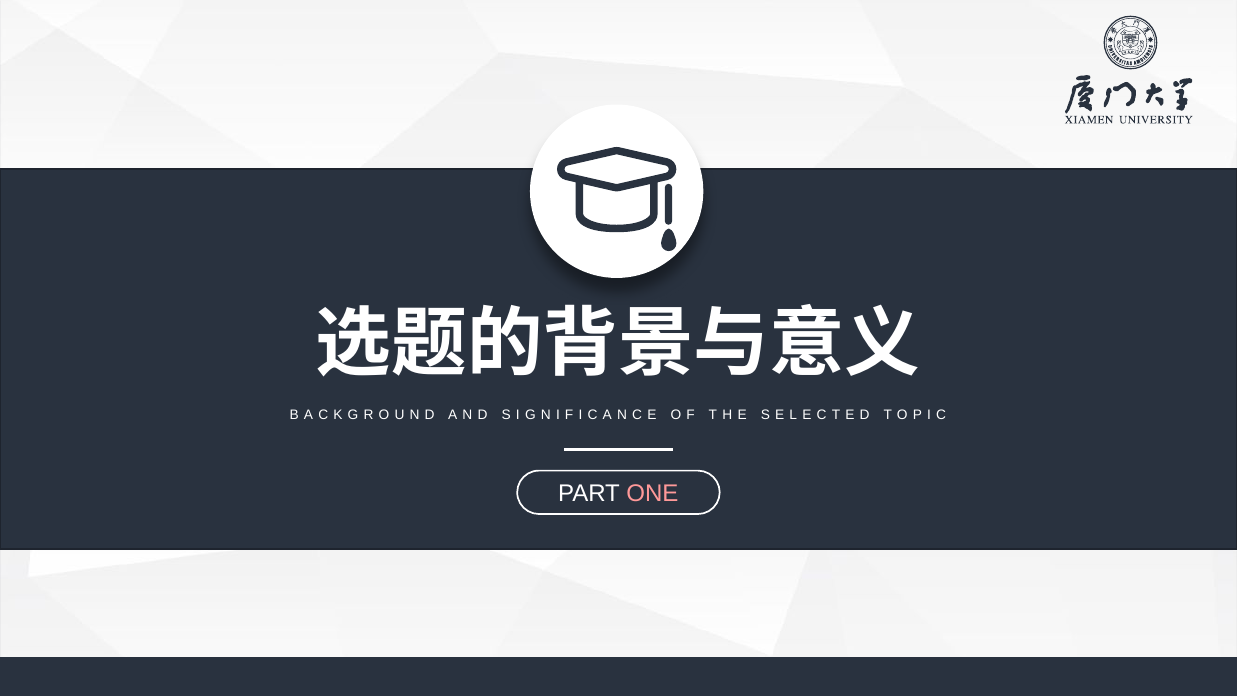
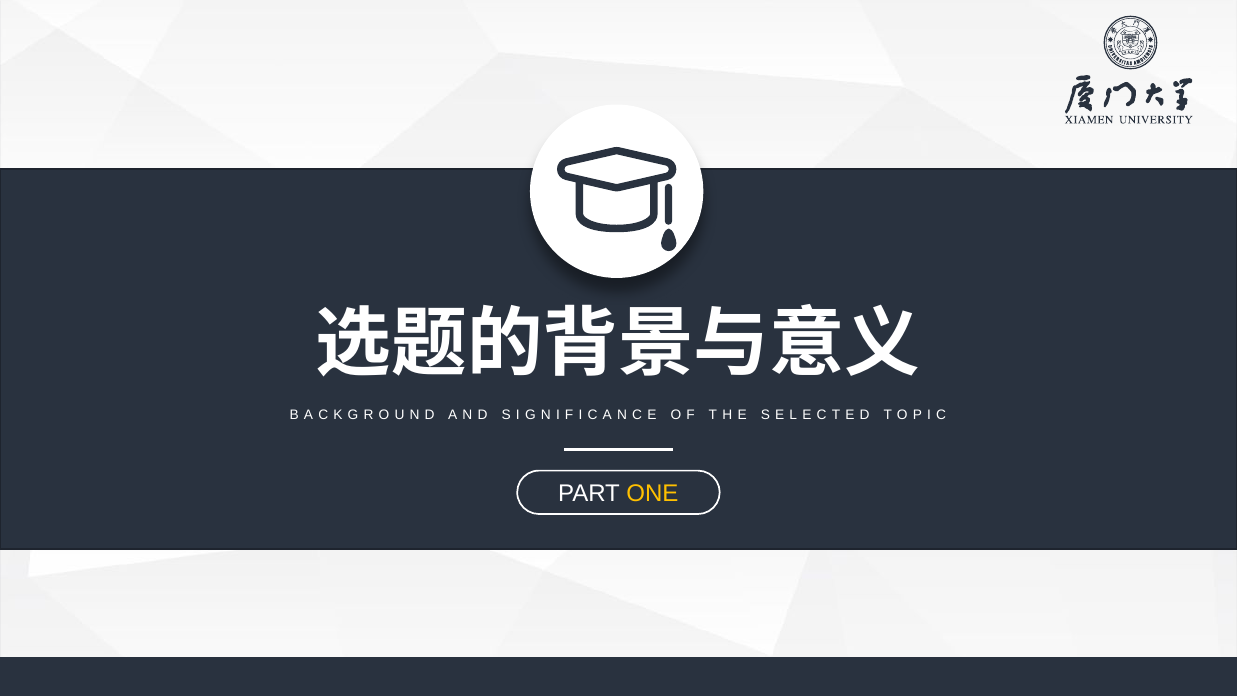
ONE colour: pink -> yellow (652, 494)
